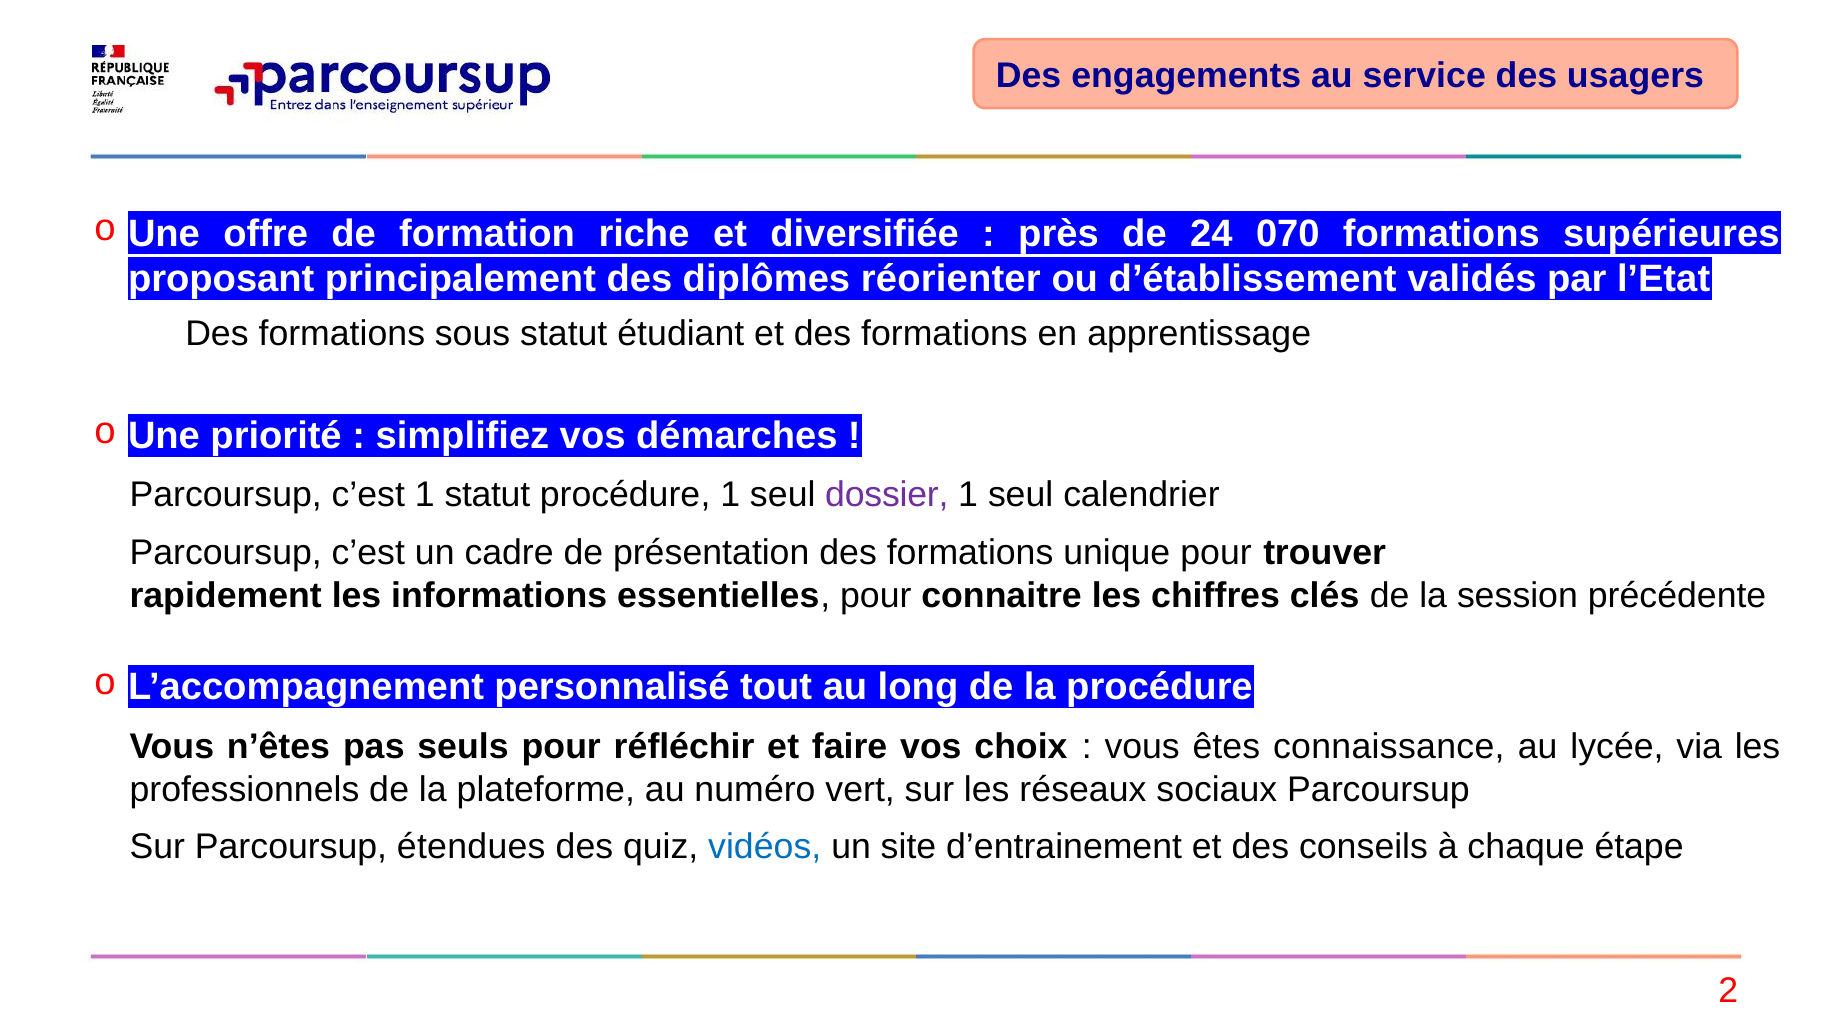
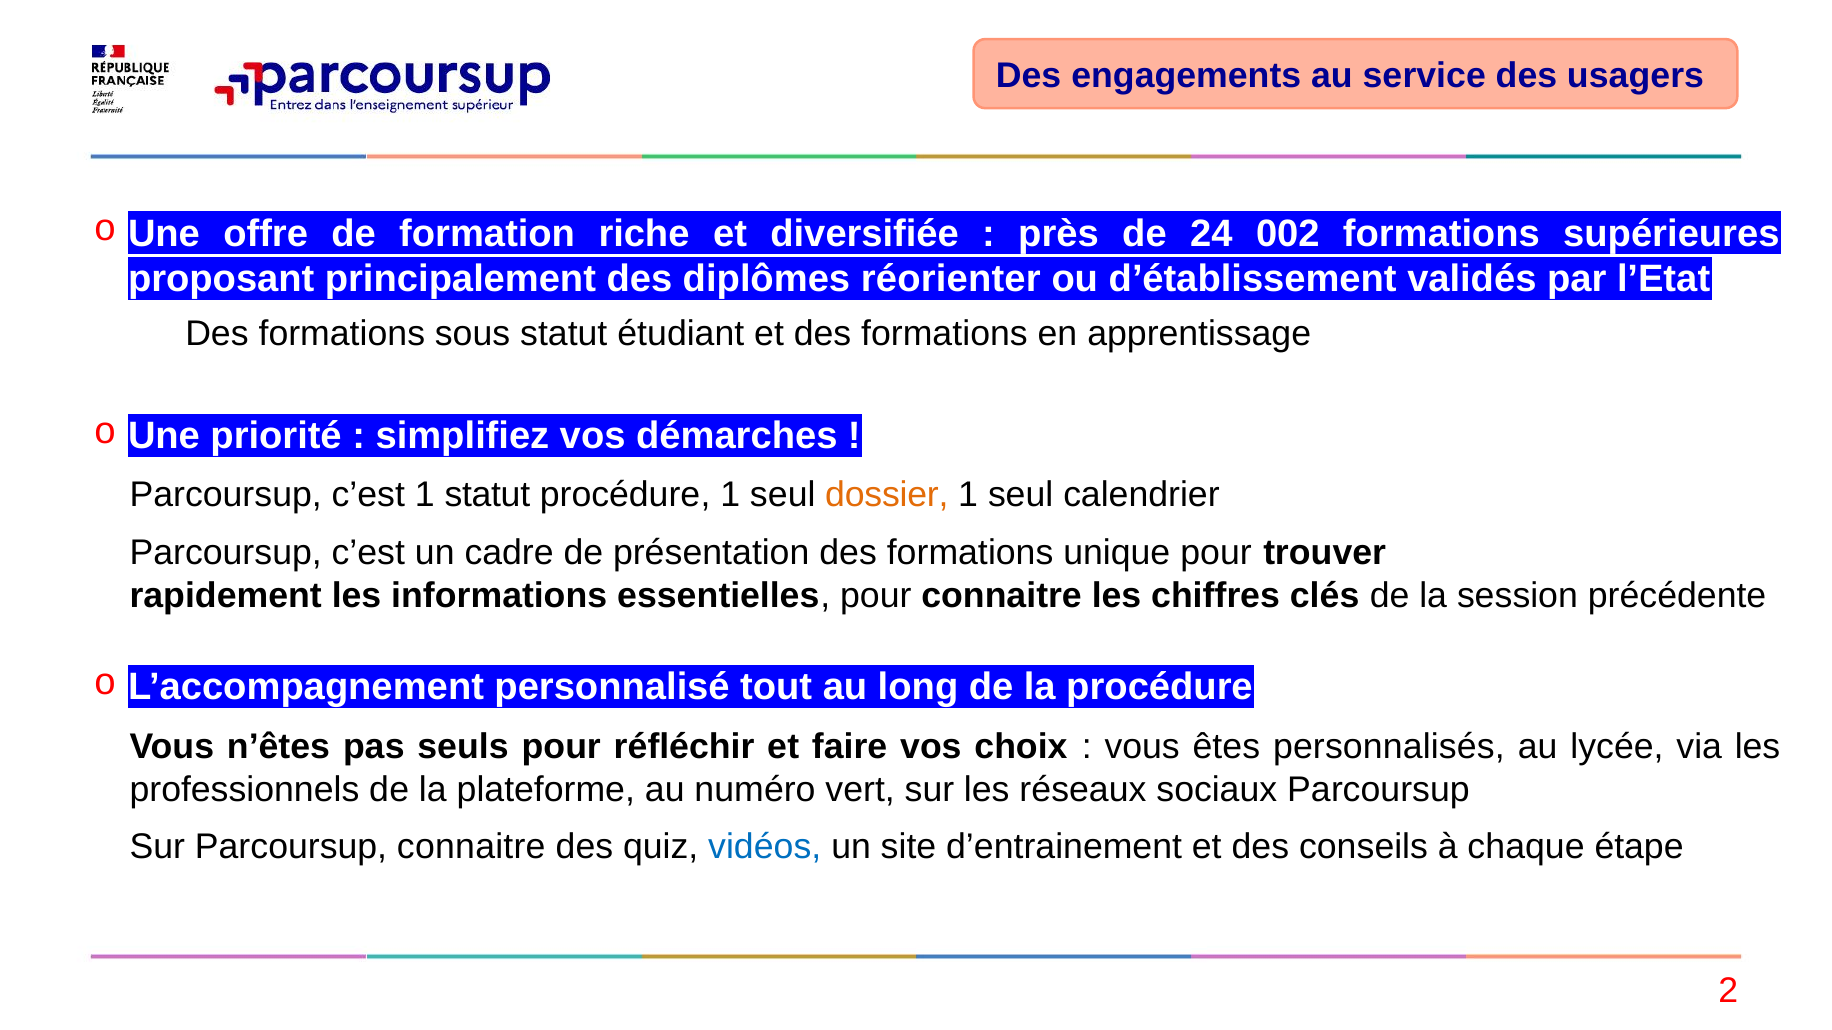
070: 070 -> 002 (1288, 234)
dossier colour: purple -> orange (887, 495)
connaissance: connaissance -> personnalisés (1389, 747)
Parcoursup étendues: étendues -> connaitre (471, 848)
